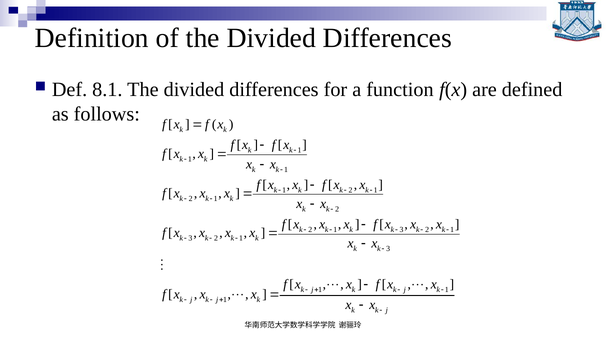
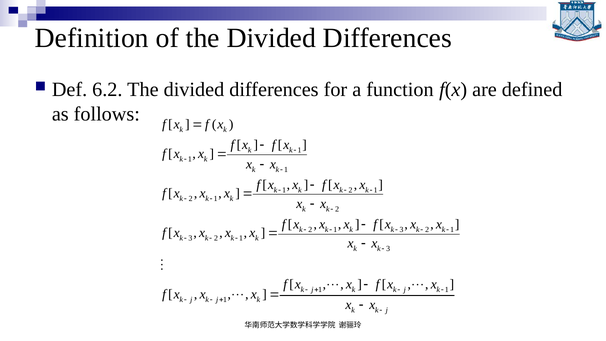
8.1: 8.1 -> 6.2 (107, 90)
